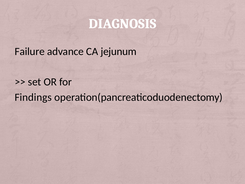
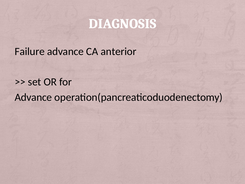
jejunum: jejunum -> anterior (119, 51)
Findings: Findings -> Advance (33, 97)
